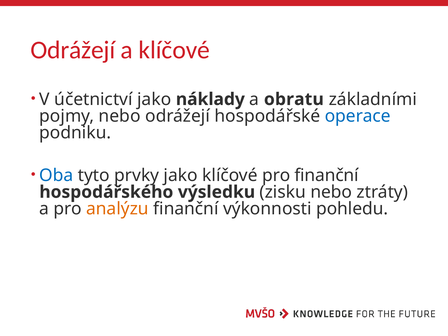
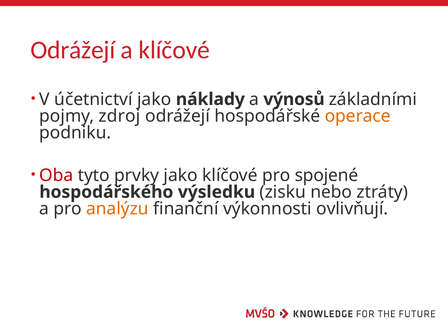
obratu: obratu -> výnosů (294, 99)
pojmy nebo: nebo -> zdroj (120, 116)
operace colour: blue -> orange (358, 116)
Oba colour: blue -> red (56, 175)
pro finanční: finanční -> spojené (327, 175)
pohledu: pohledu -> ovlivňují (352, 209)
